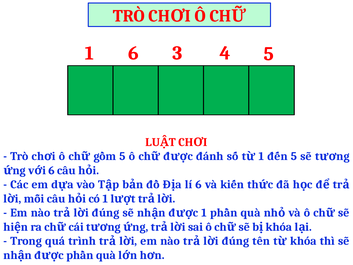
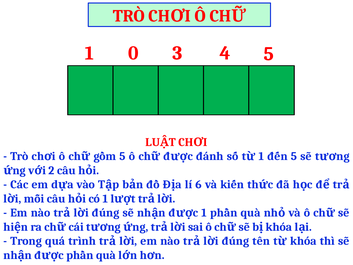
1 6: 6 -> 0 (133, 53)
6: 6 -> 2 (51, 170)
